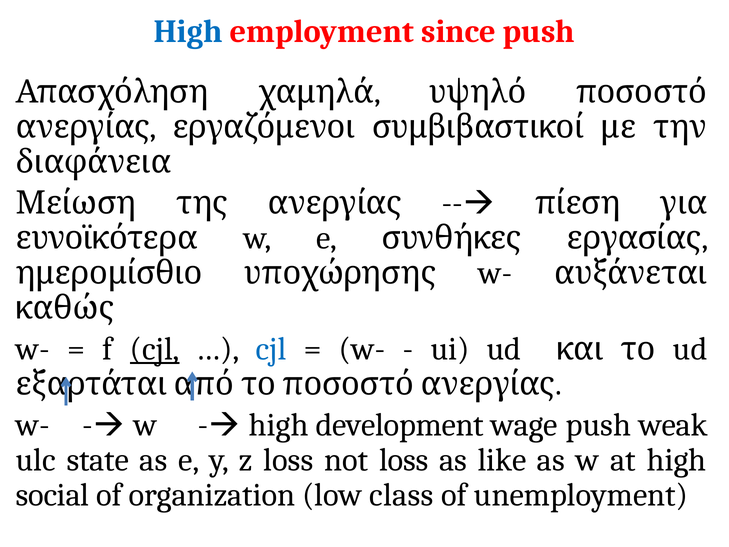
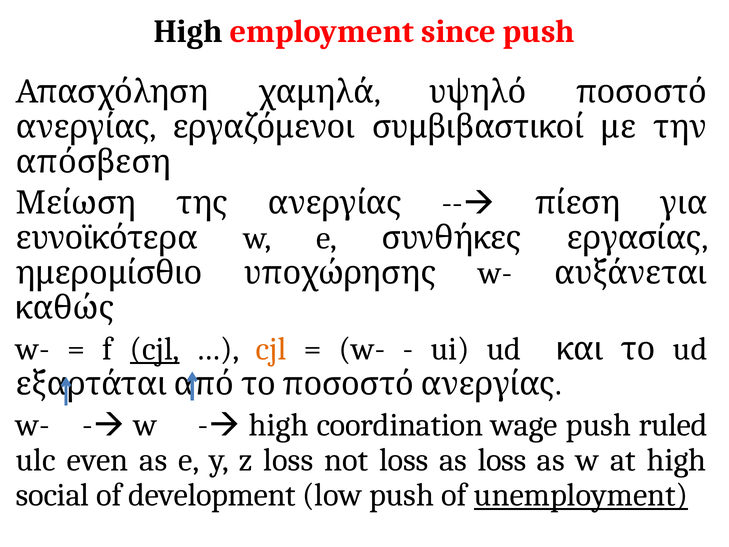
High colour: blue -> black (188, 32)
διαφάνεια: διαφάνεια -> απόσβεση (93, 162)
cjl colour: blue -> orange (271, 349)
development: development -> coordination (400, 425)
weak: weak -> ruled (673, 425)
state: state -> even (98, 460)
as like: like -> loss (502, 460)
organization: organization -> development (212, 495)
low class: class -> push (402, 495)
unemployment underline: none -> present (581, 495)
